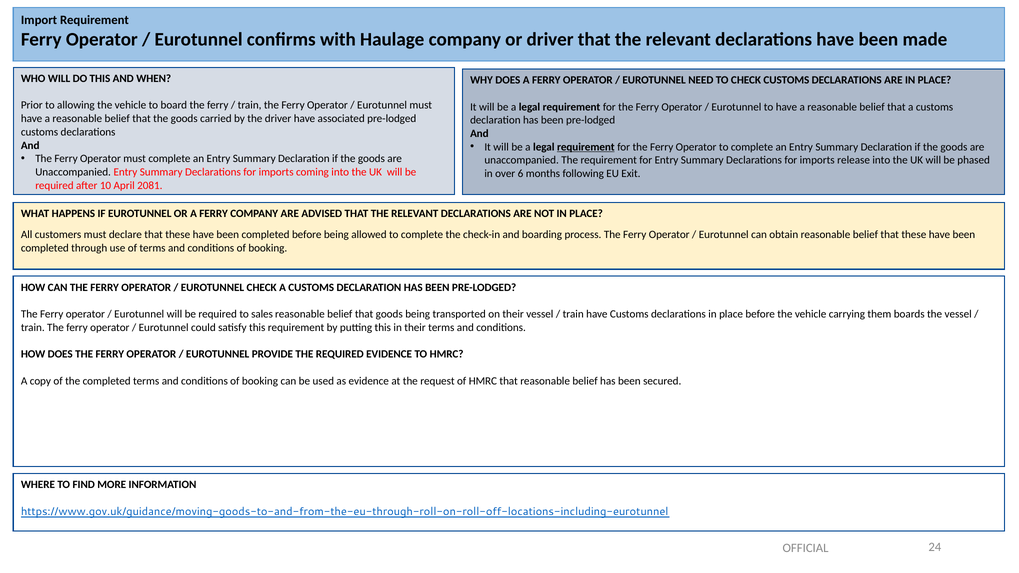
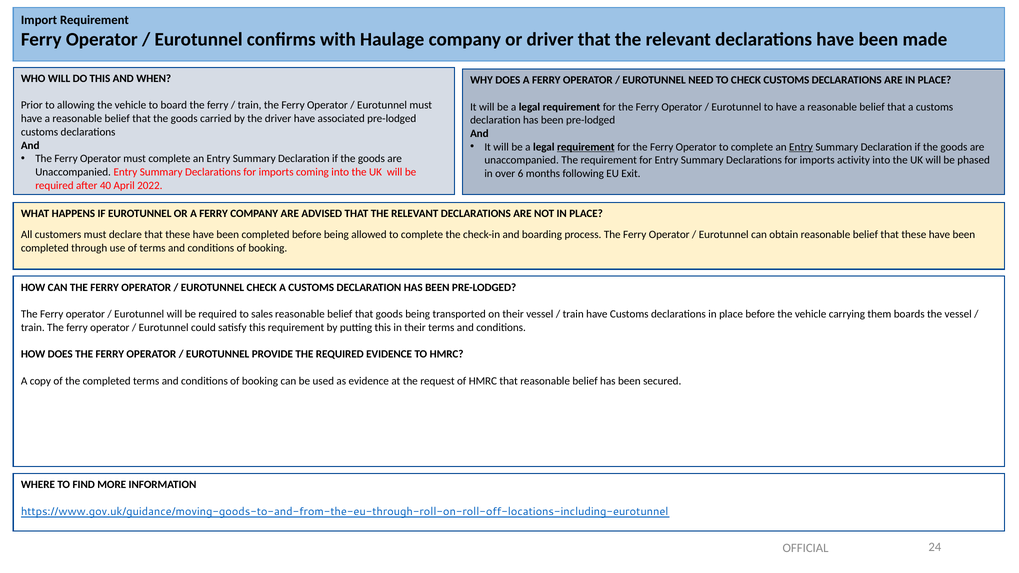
Entry underline: none -> present (801, 147)
release: release -> activity (854, 160)
10: 10 -> 40 (105, 185)
2081: 2081 -> 2022 (150, 185)
